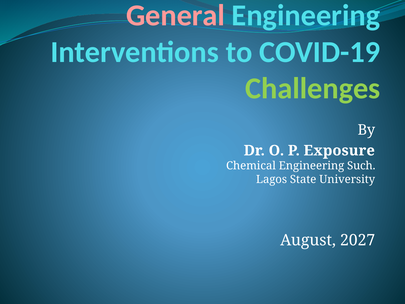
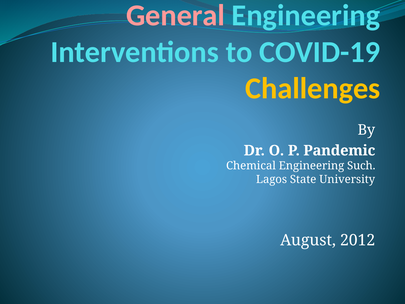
Challenges colour: light green -> yellow (313, 88)
Exposure: Exposure -> Pandemic (339, 150)
2027: 2027 -> 2012 (358, 240)
